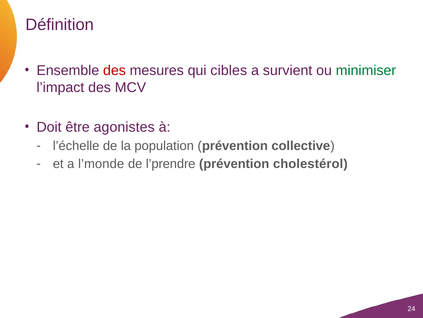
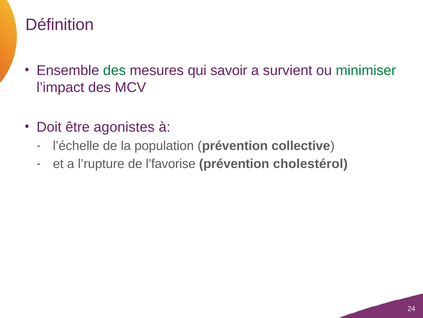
des colour: red -> green (114, 70)
cibles: cibles -> savoir (229, 70)
l’monde: l’monde -> l’rupture (101, 164)
l’prendre: l’prendre -> l’favorise (171, 164)
